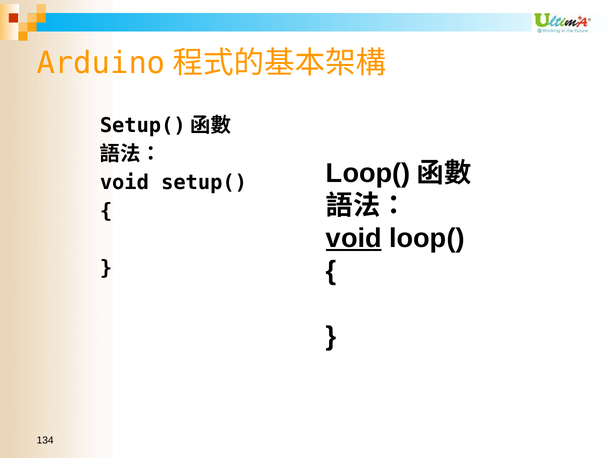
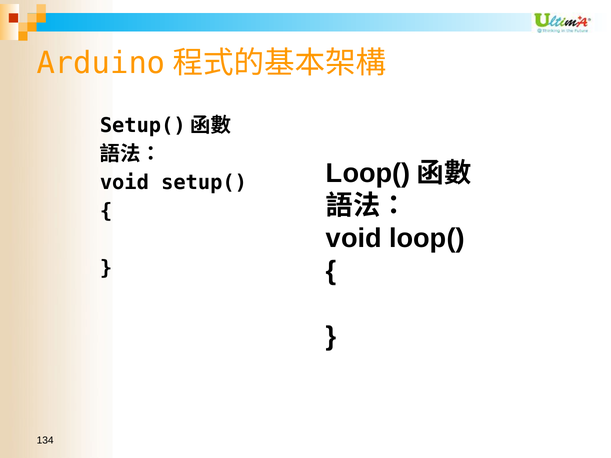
void underline: present -> none (354, 239)
